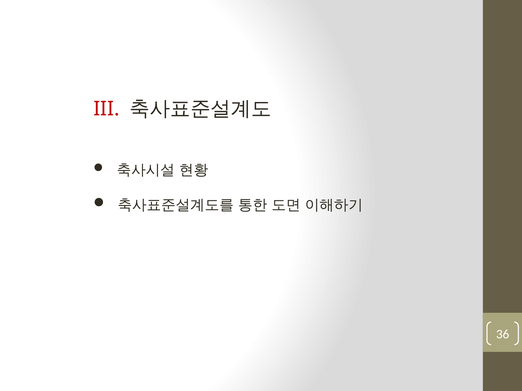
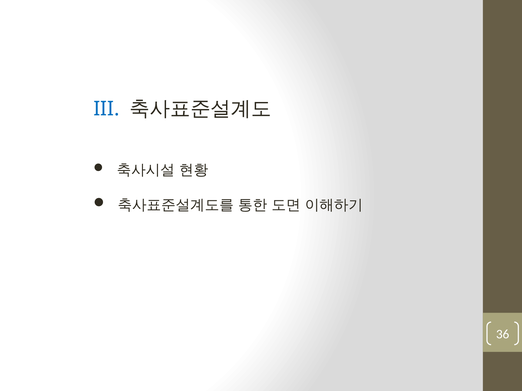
III colour: red -> blue (106, 109)
